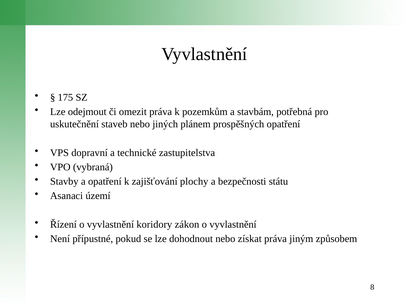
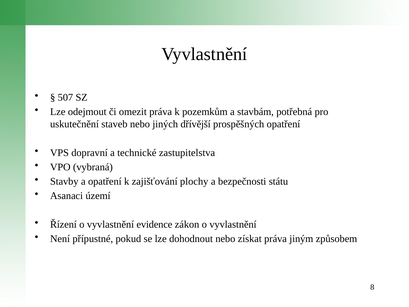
175: 175 -> 507 (65, 98)
plánem: plánem -> dřívější (196, 124)
koridory: koridory -> evidence (154, 224)
